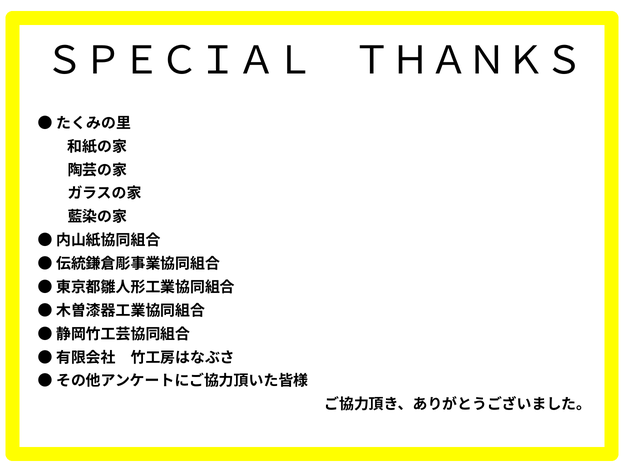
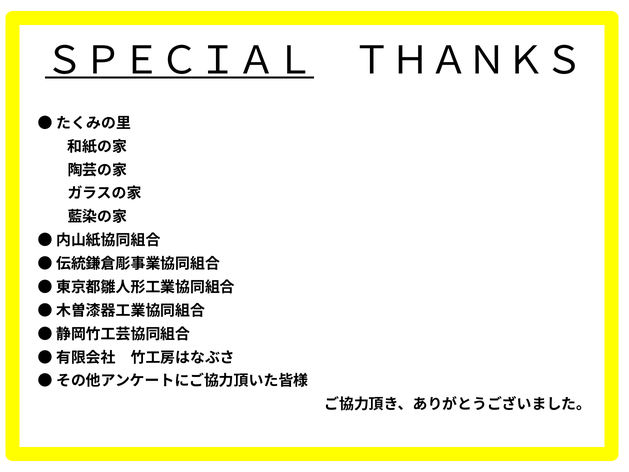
ＳＰＥＣＩＡＬ underline: none -> present (180, 61)
